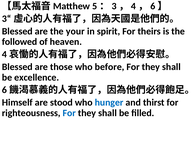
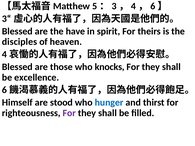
your: your -> have (75, 31)
followed: followed -> disciples (19, 42)
before: before -> knocks (110, 67)
For colour: blue -> purple (69, 113)
